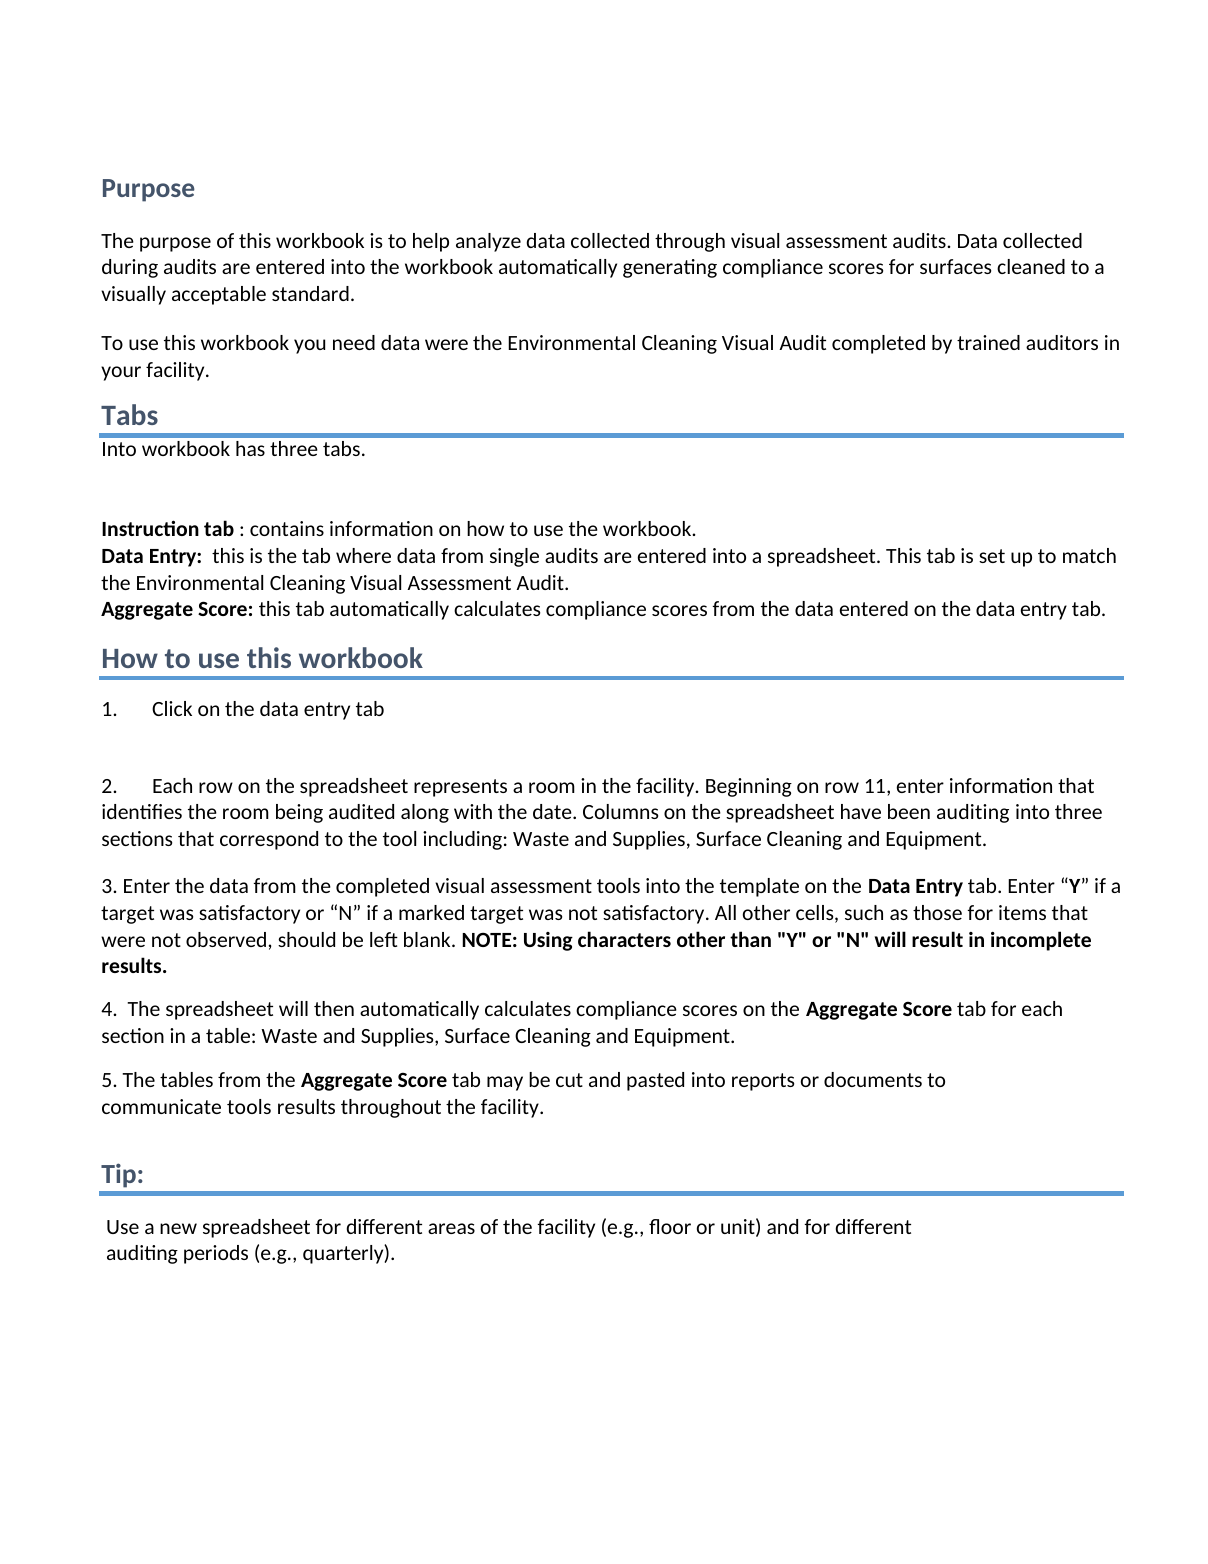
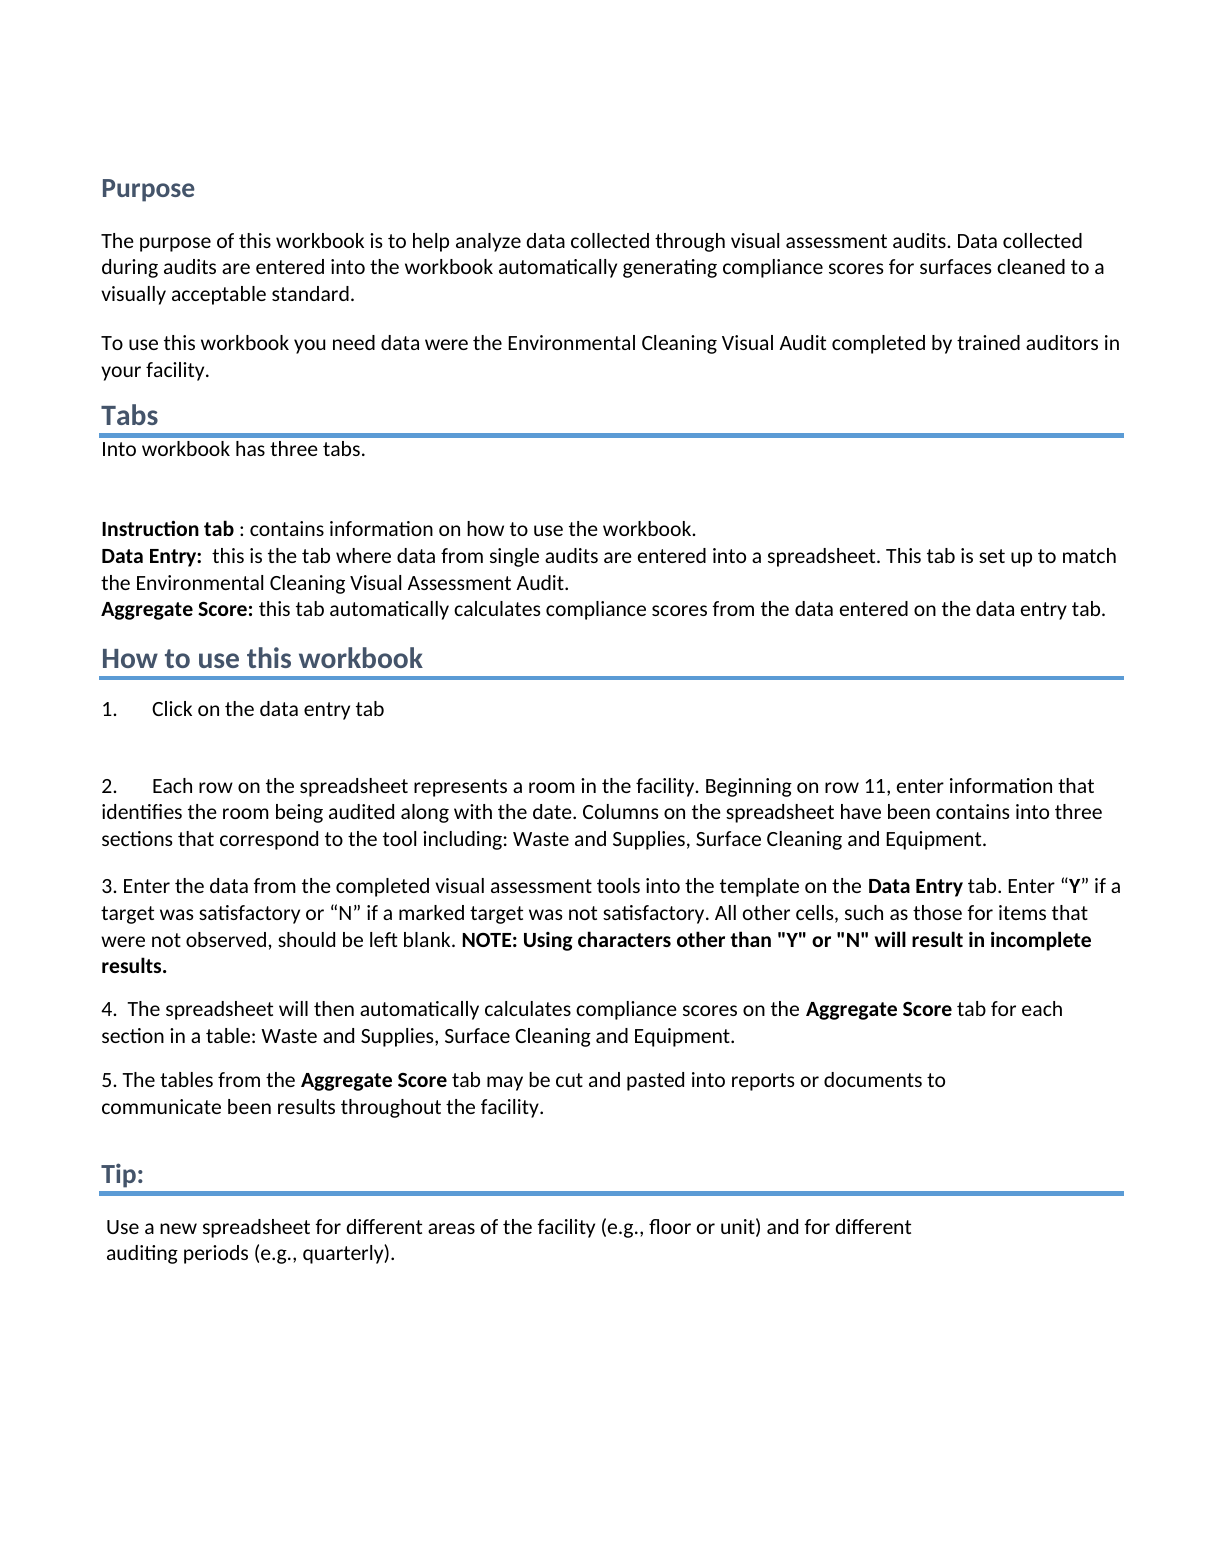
been auditing: auditing -> contains (973, 812)
tools: tools -> been (249, 1107)
